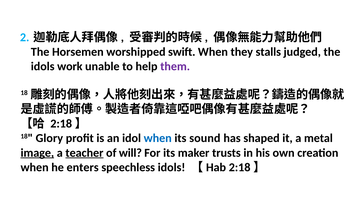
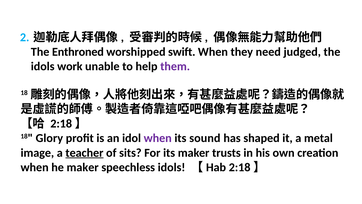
Horsemen: Horsemen -> Enthroned (78, 52)
stalls: stalls -> need (268, 52)
when colour: blue -> purple (158, 138)
image underline: present -> none (37, 152)
will: will -> sits (130, 152)
he enters: enters -> maker (83, 167)
